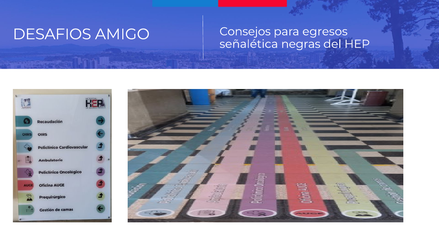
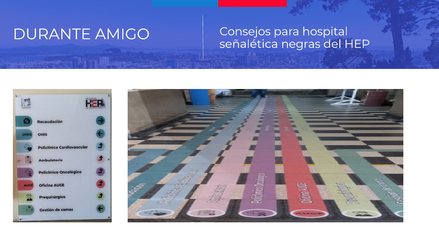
DESAFIOS: DESAFIOS -> DURANTE (52, 34)
egresos: egresos -> hospital (325, 32)
